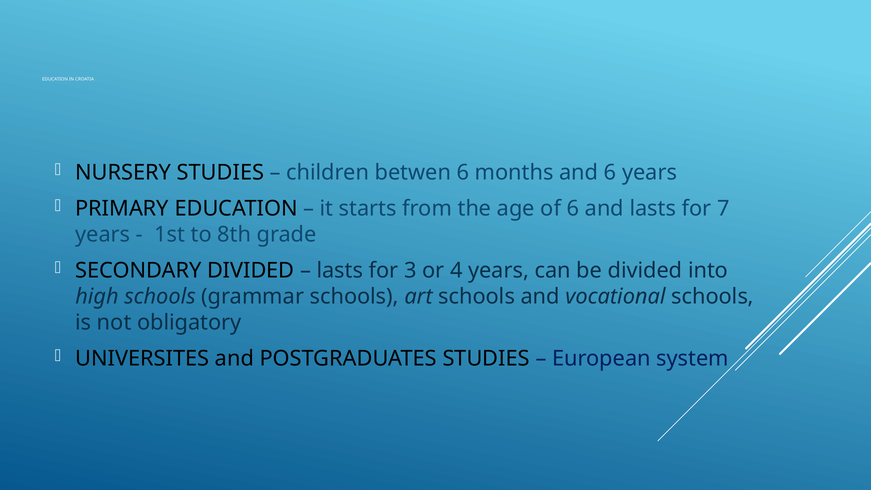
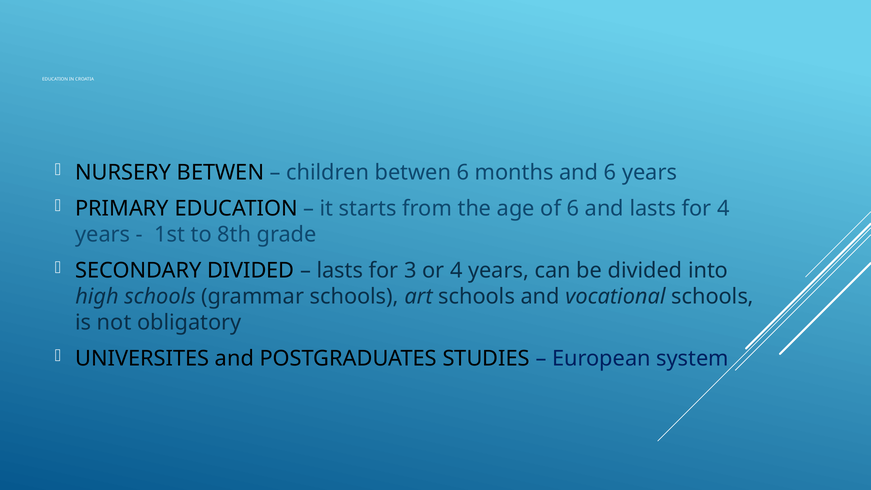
NURSERY STUDIES: STUDIES -> BETWEN (220, 173)
for 7: 7 -> 4 (723, 208)
